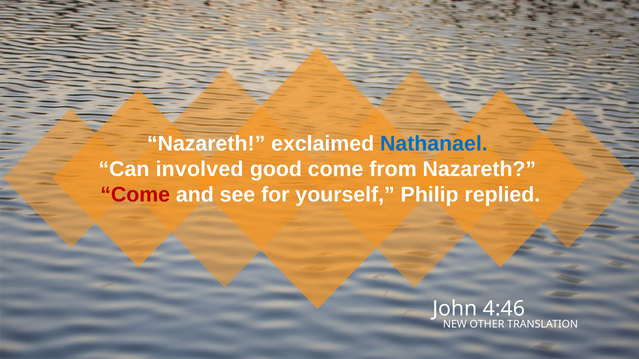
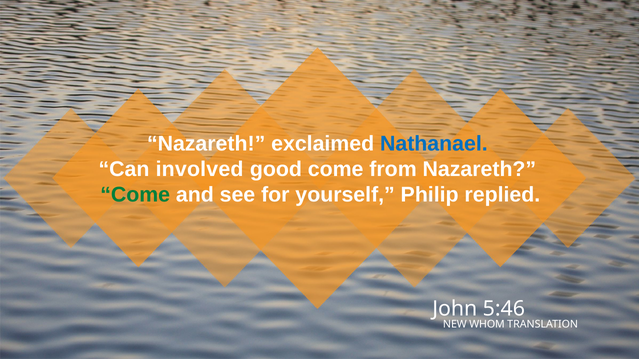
Come colour: red -> green (135, 195)
4:46: 4:46 -> 5:46 (504, 309)
OTHER: OTHER -> WHOM (487, 325)
